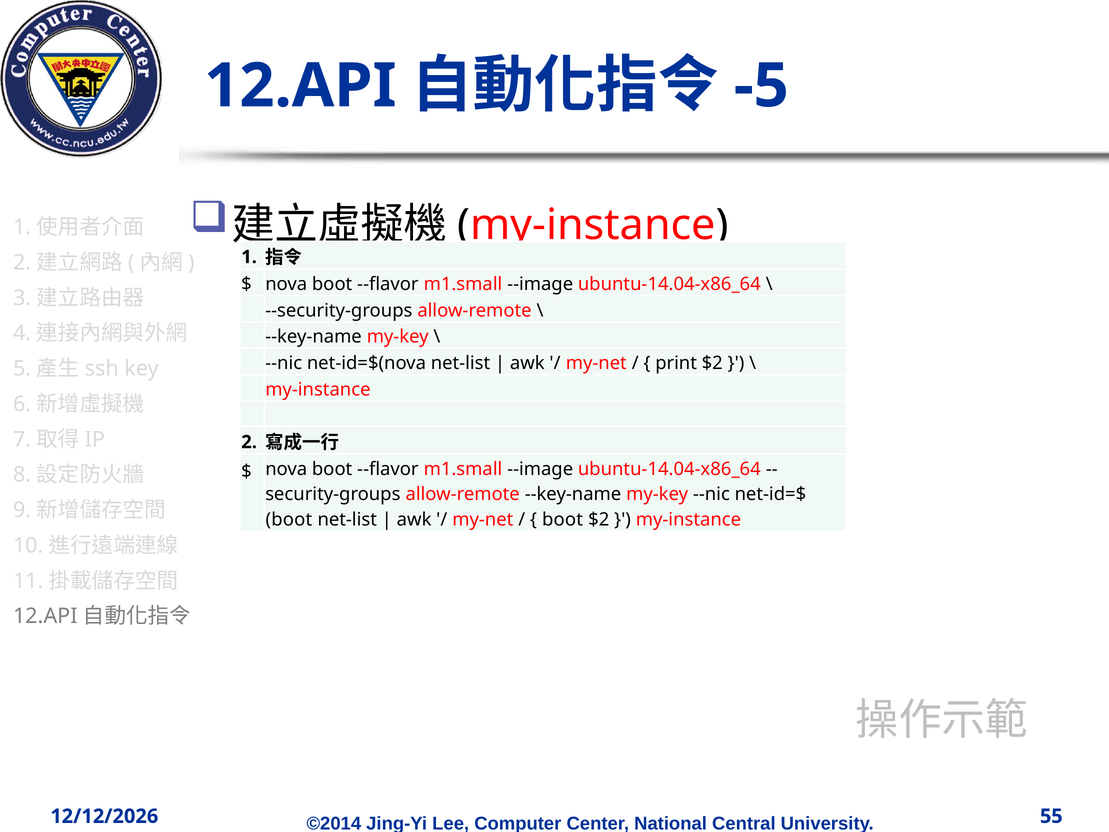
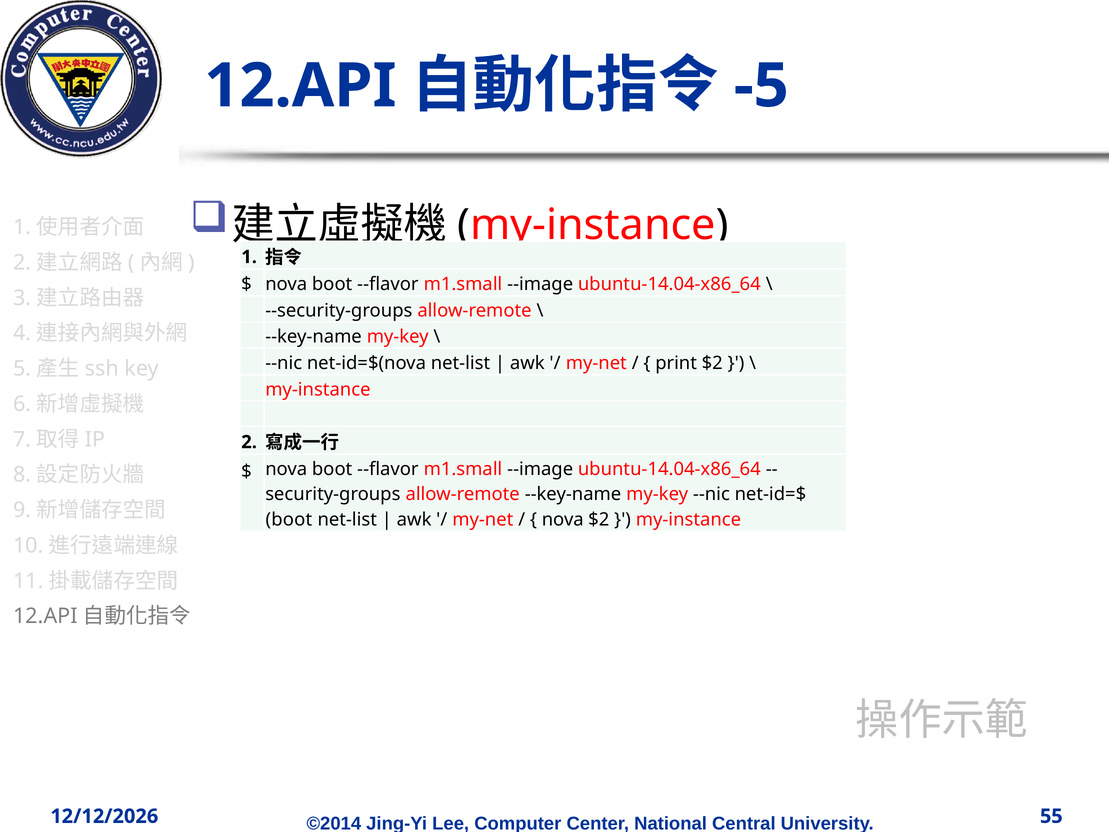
boot: boot -> nova (563, 519)
